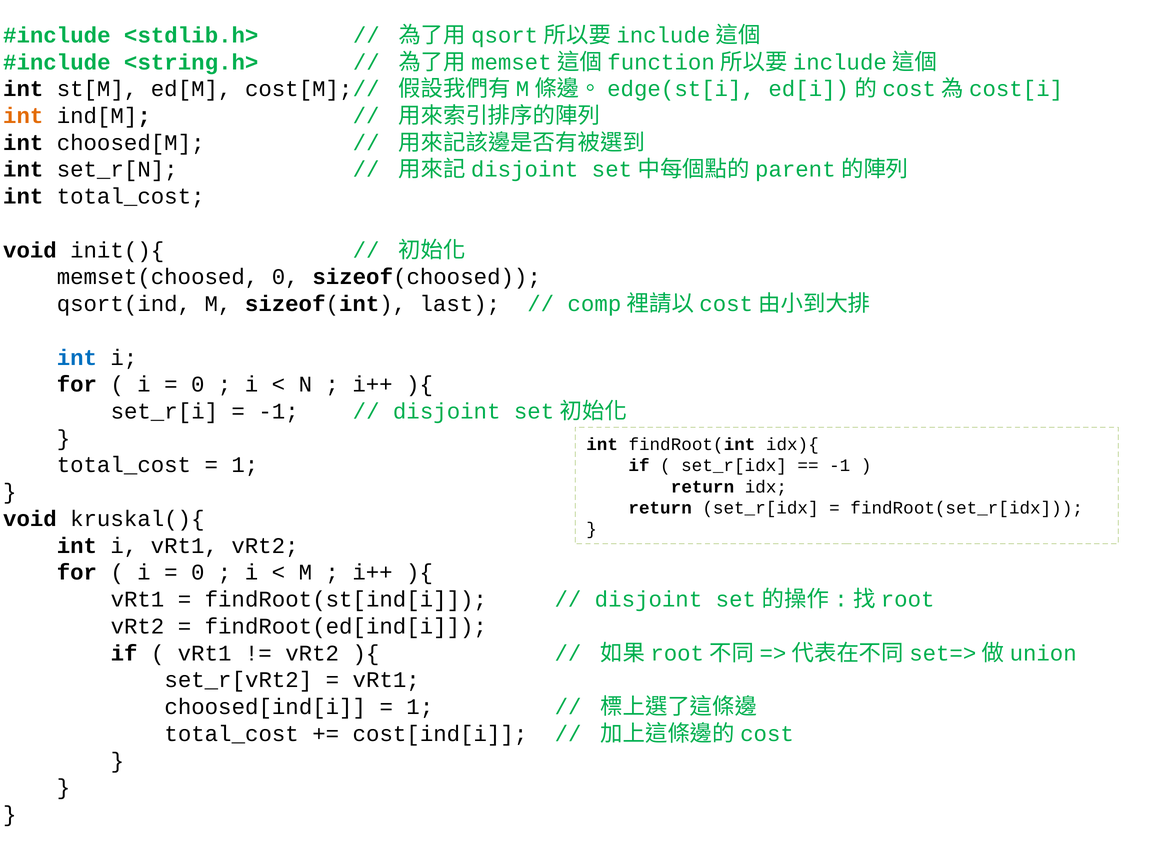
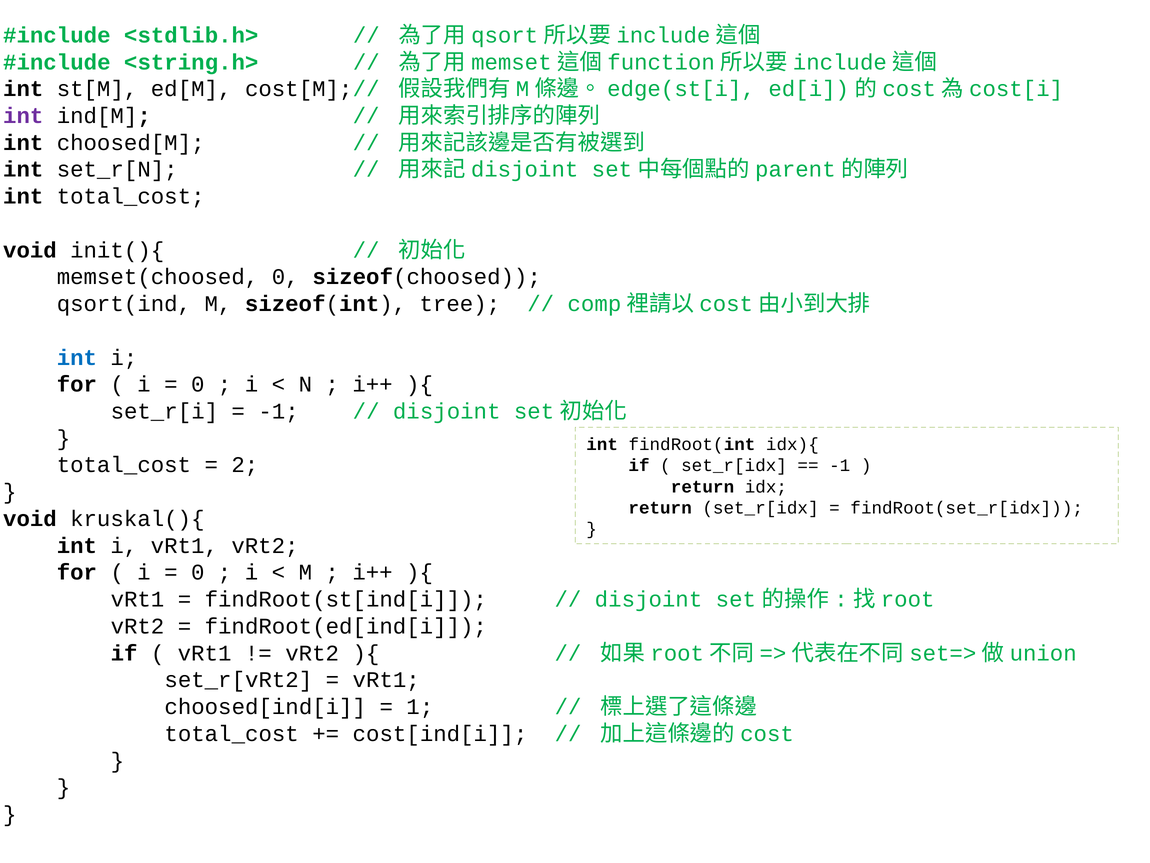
int colour: orange -> purple (23, 116)
last: last -> tree (460, 304)
1: 1 -> 2 (245, 465)
